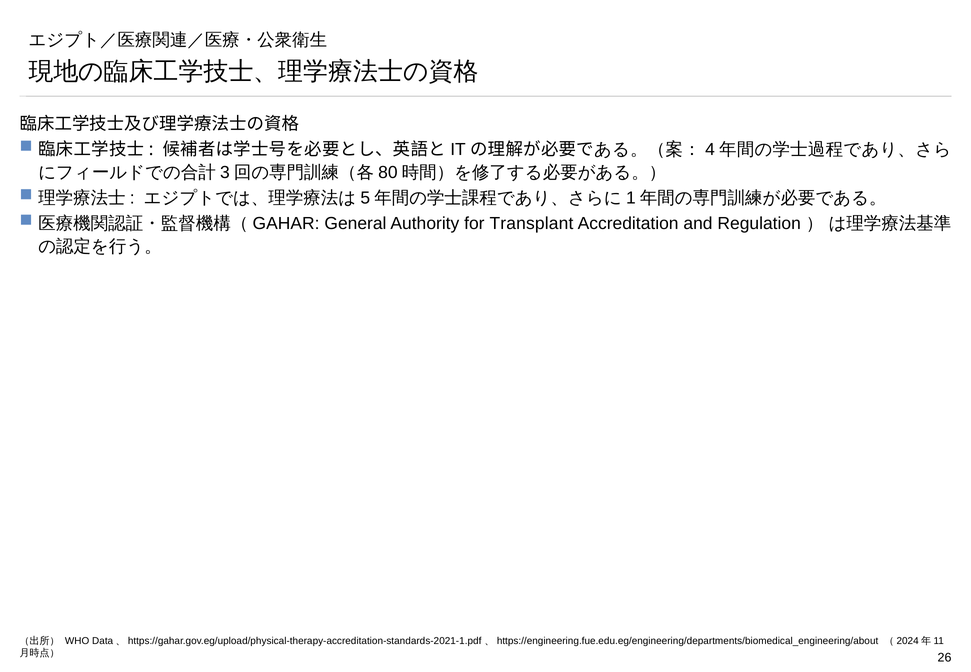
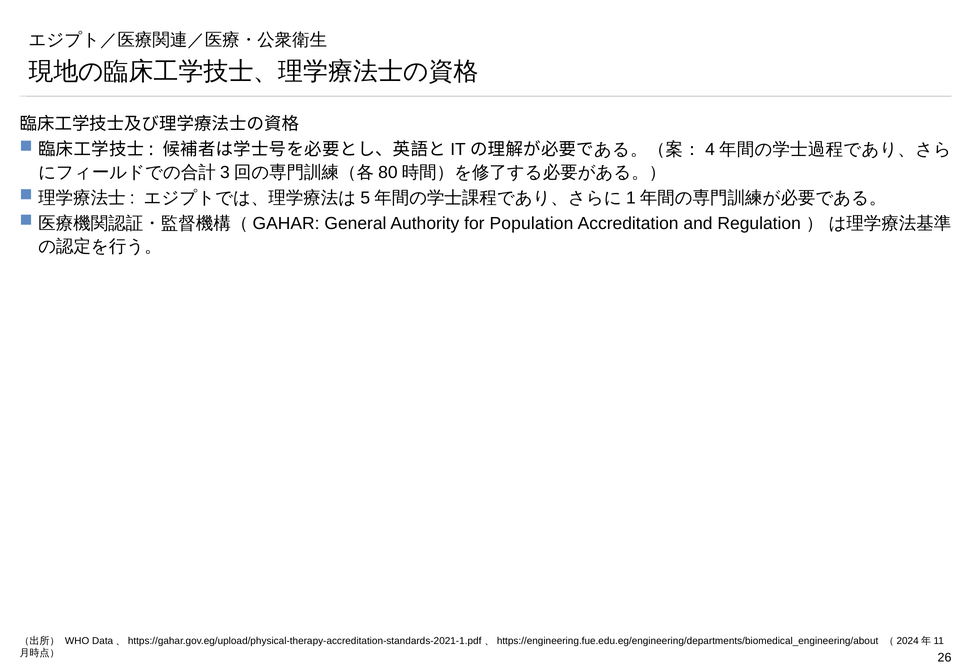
Transplant: Transplant -> Population (531, 224)
